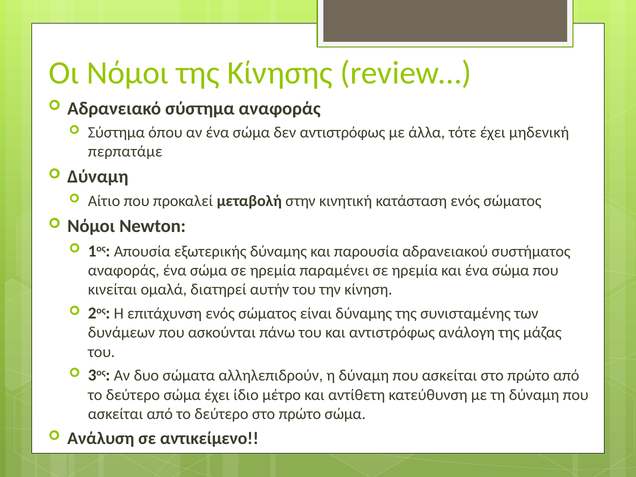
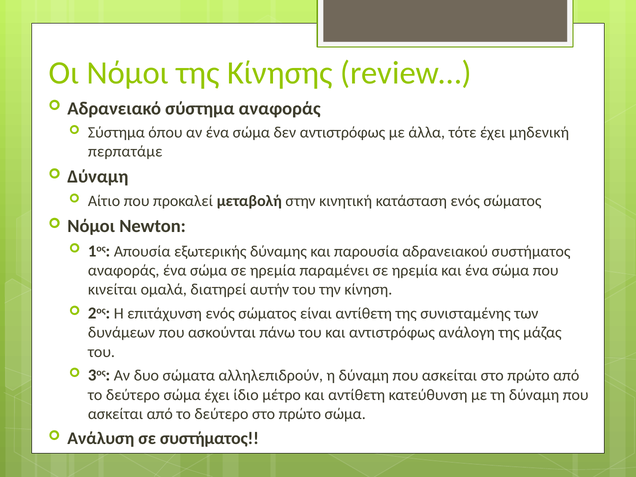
είναι δύναμης: δύναμης -> αντίθετη (364, 313)
σε αντικείμενο: αντικείμενο -> συστήματος (209, 438)
